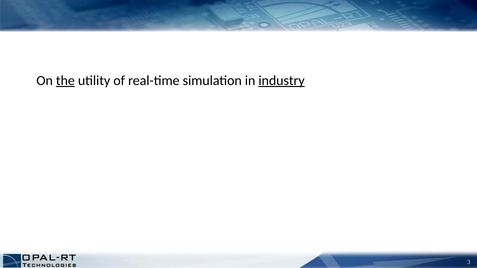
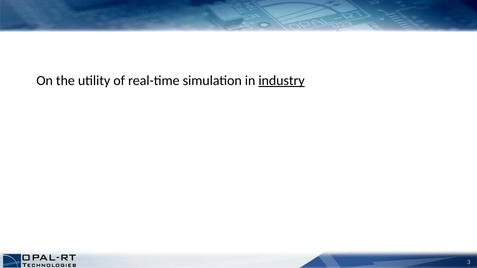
the underline: present -> none (65, 81)
